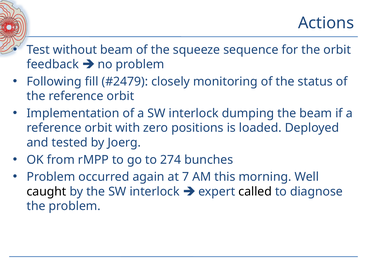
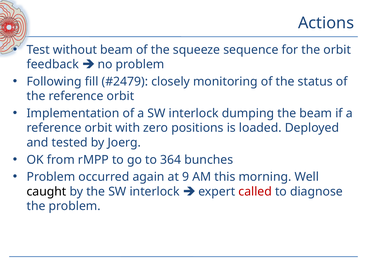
274: 274 -> 364 (171, 160)
7: 7 -> 9 (186, 177)
called colour: black -> red (255, 192)
